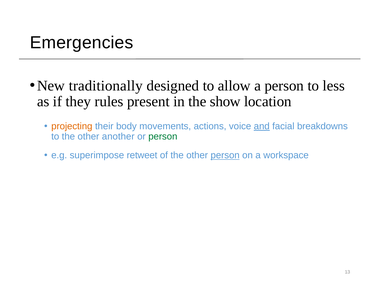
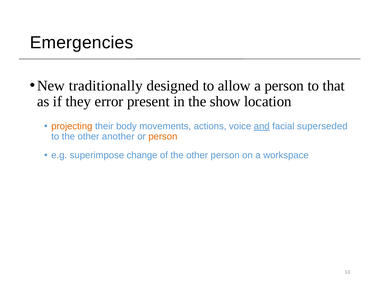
less: less -> that (334, 86)
rules: rules -> error (109, 102)
breakdowns: breakdowns -> superseded (322, 126)
person colour: green -> orange (163, 137)
retweet: retweet -> change (142, 155)
person underline: present -> none (225, 155)
